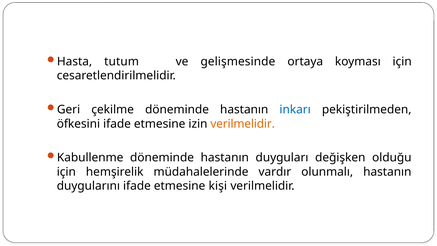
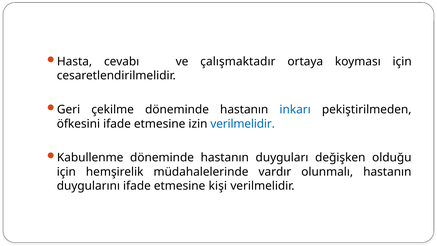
tutum: tutum -> cevabı (122, 61)
gelişmesinde: gelişmesinde -> çalışmaktadır (238, 61)
verilmelidir colour: orange -> blue (243, 124)
